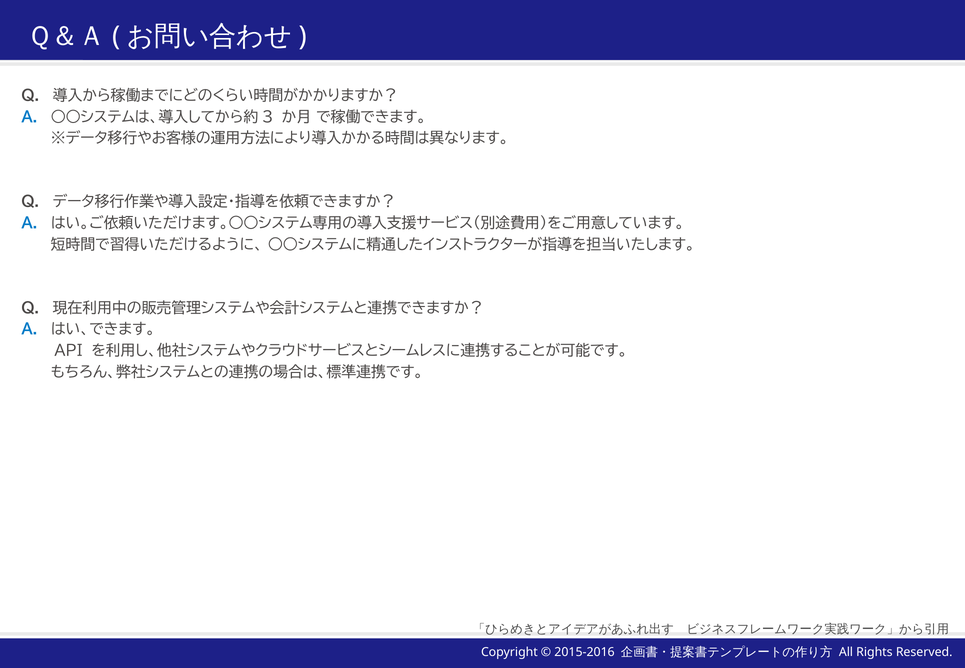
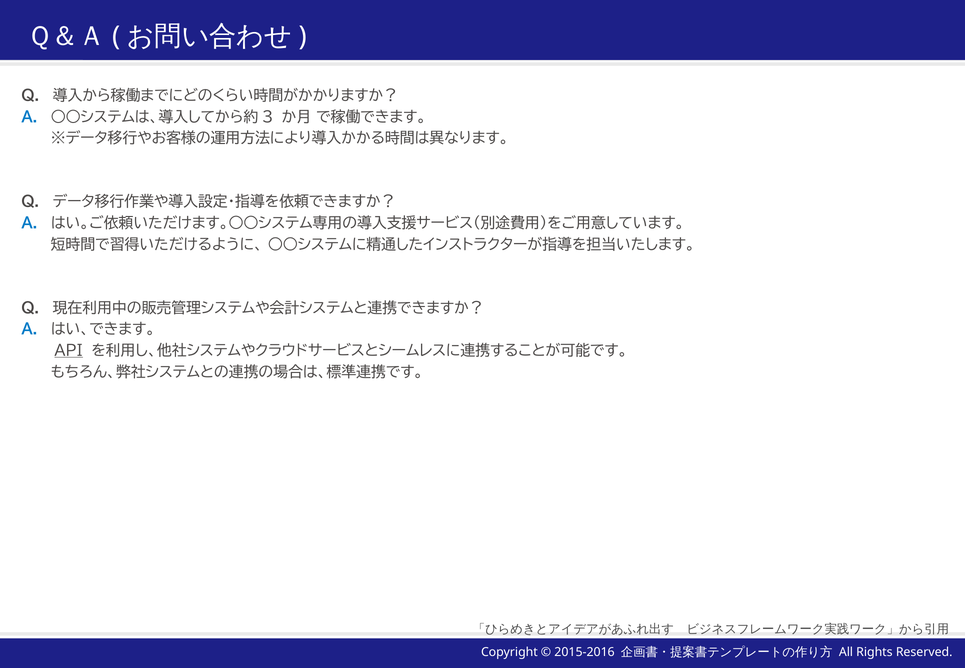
API underline: none -> present (69, 351)
